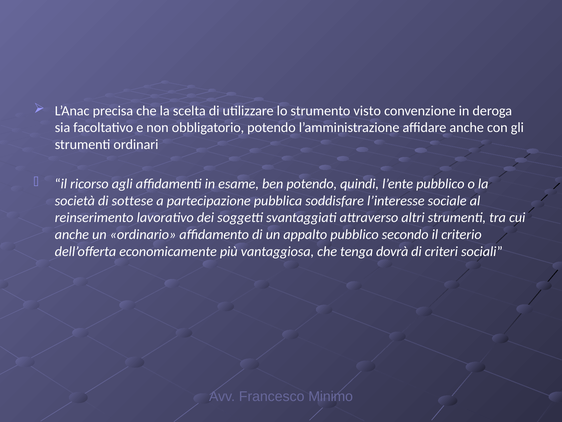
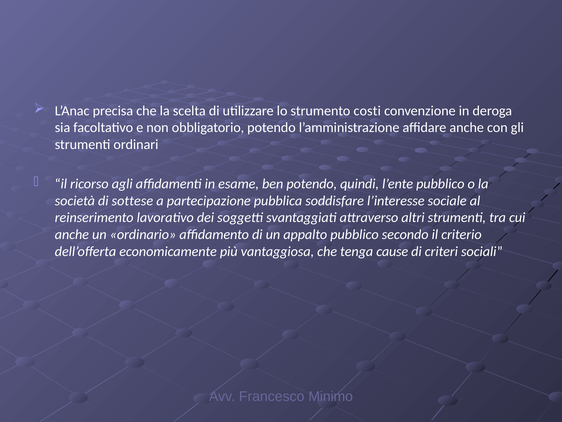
visto: visto -> costi (367, 111)
dovrà: dovrà -> cause (392, 251)
